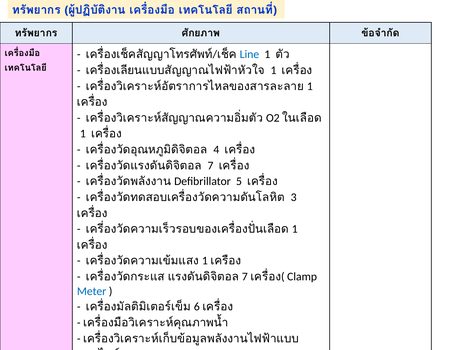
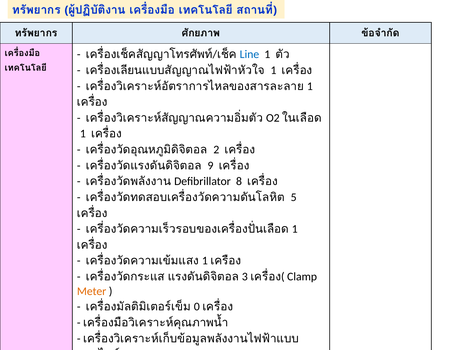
4: 4 -> 2 (216, 149)
7: 7 -> 9 (211, 165)
Defibrillator 5: 5 -> 8 (239, 181)
3: 3 -> 5 (294, 197)
7: 7 -> 3 (245, 276)
Meter colour: blue -> orange (92, 291)
6: 6 -> 0 (197, 306)
